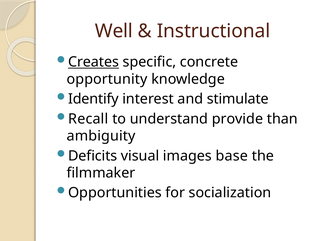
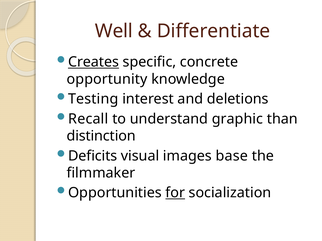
Instructional: Instructional -> Differentiate (213, 31)
Identify: Identify -> Testing (93, 99)
stimulate: stimulate -> deletions (238, 99)
provide: provide -> graphic (237, 119)
ambiguity: ambiguity -> distinction (101, 136)
for underline: none -> present (175, 193)
